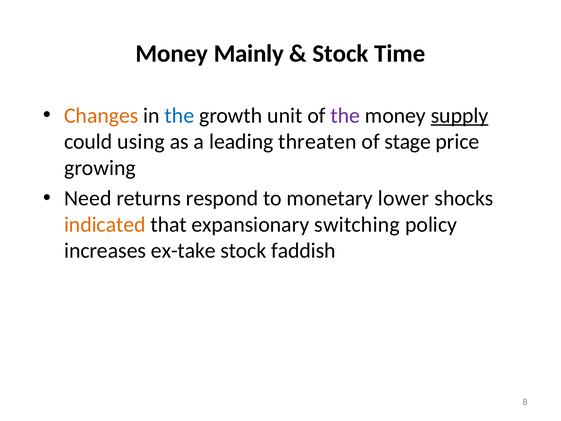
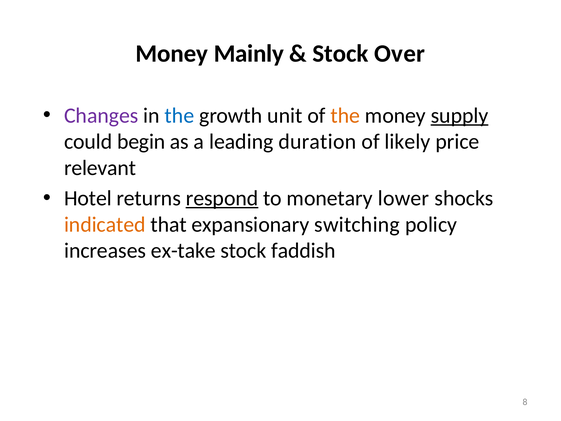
Time: Time -> Over (400, 54)
Changes colour: orange -> purple (101, 116)
the colour: purple -> orange (345, 116)
using: using -> begin (141, 142)
threaten: threaten -> duration (317, 142)
stage: stage -> likely (407, 142)
growing: growing -> relevant (100, 168)
Need: Need -> Hotel (88, 198)
respond underline: none -> present (222, 198)
